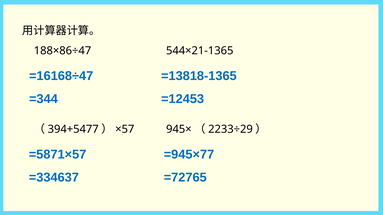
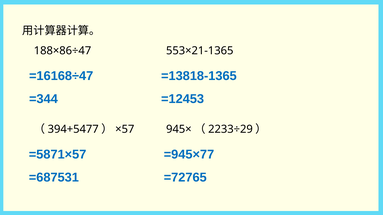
544×21-1365: 544×21-1365 -> 553×21-1365 (200, 51)
=334637: =334637 -> =687531 (54, 178)
